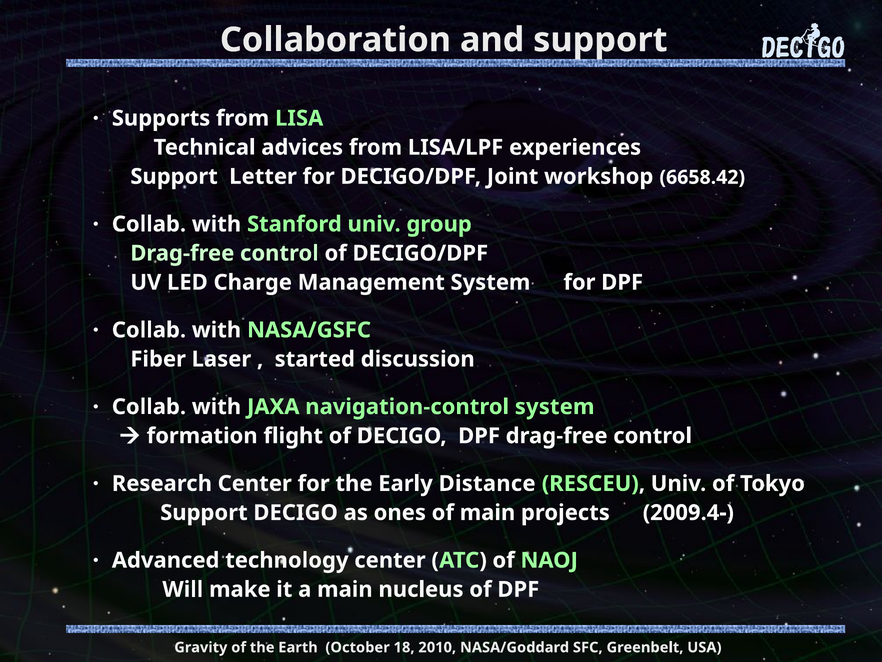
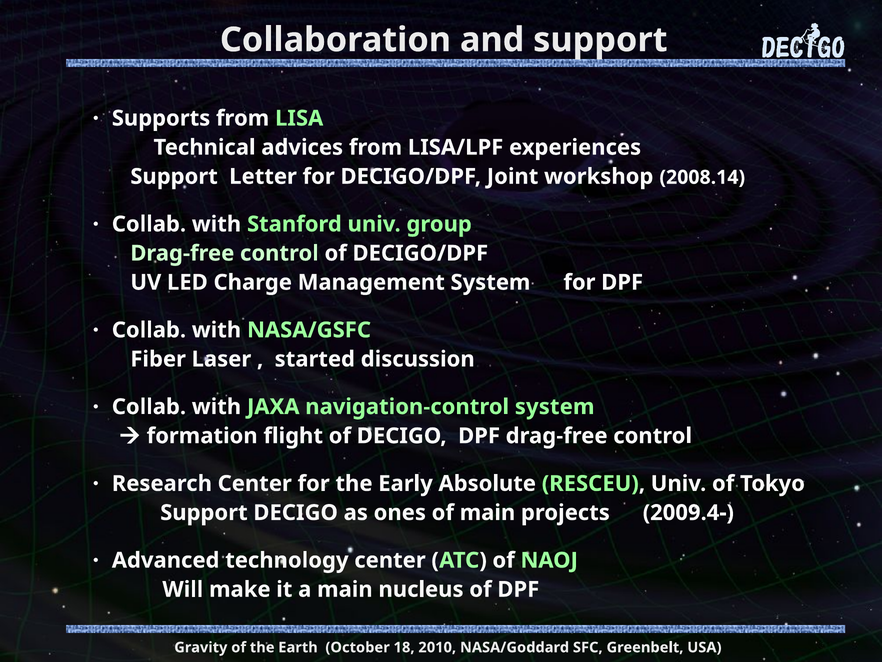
6658.42: 6658.42 -> 2008.14 (702, 177)
Distance: Distance -> Absolute (487, 483)
